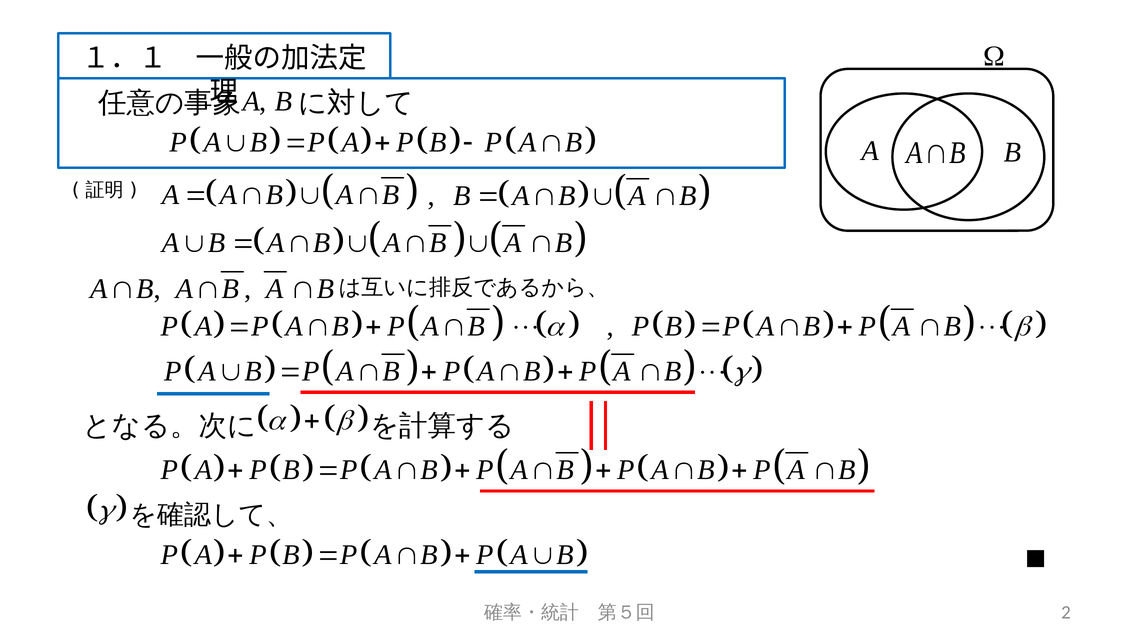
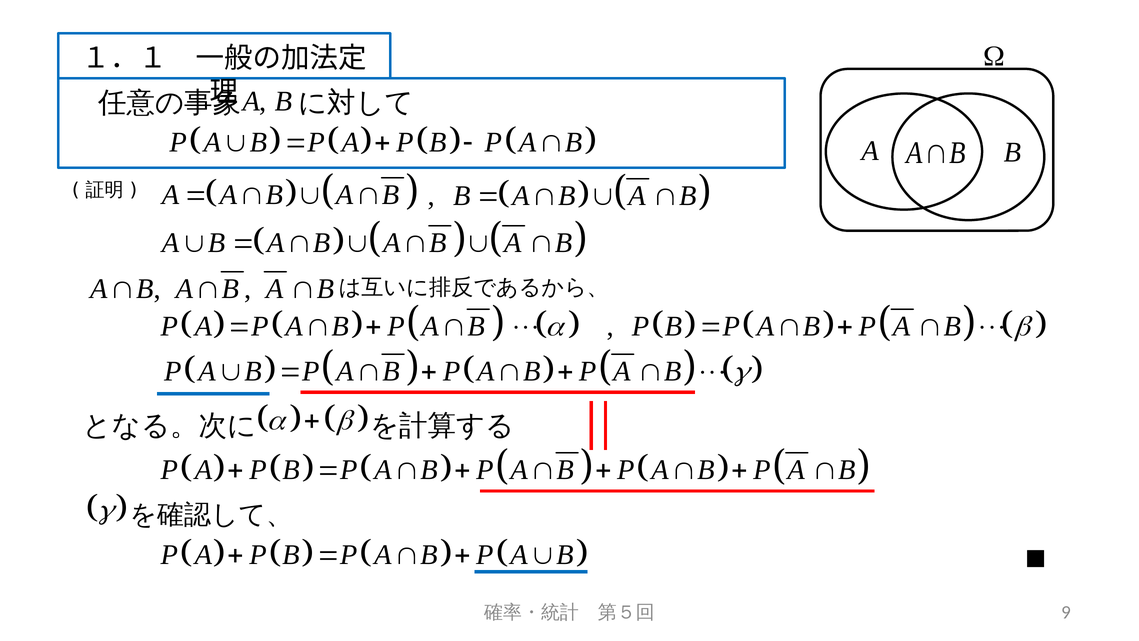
2: 2 -> 9 (1066, 612)
